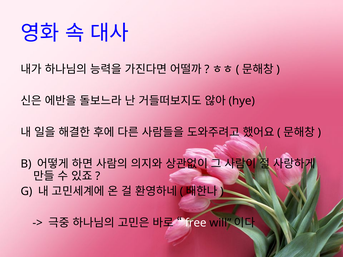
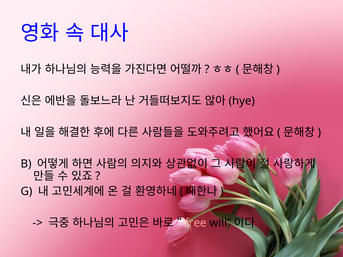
free colour: white -> pink (196, 223)
